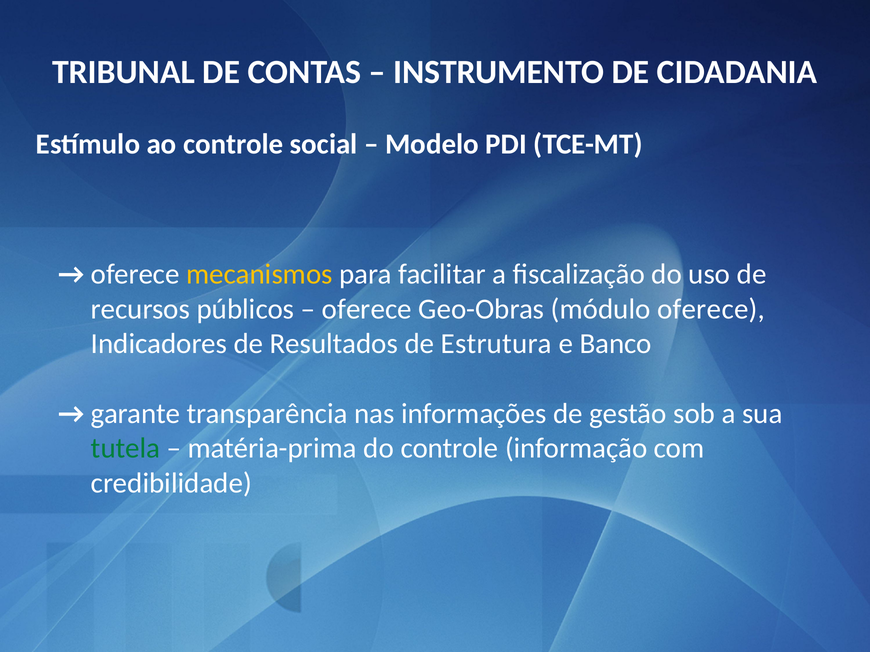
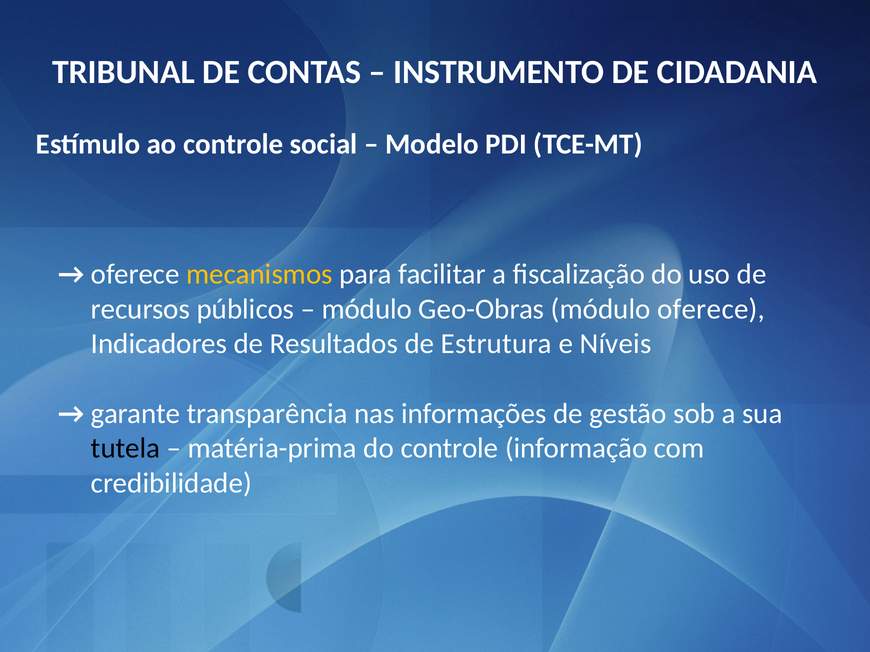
oferece: oferece -> módulo (367, 309)
Banco: Banco -> Níveis (616, 344)
tutela colour: green -> black (126, 449)
